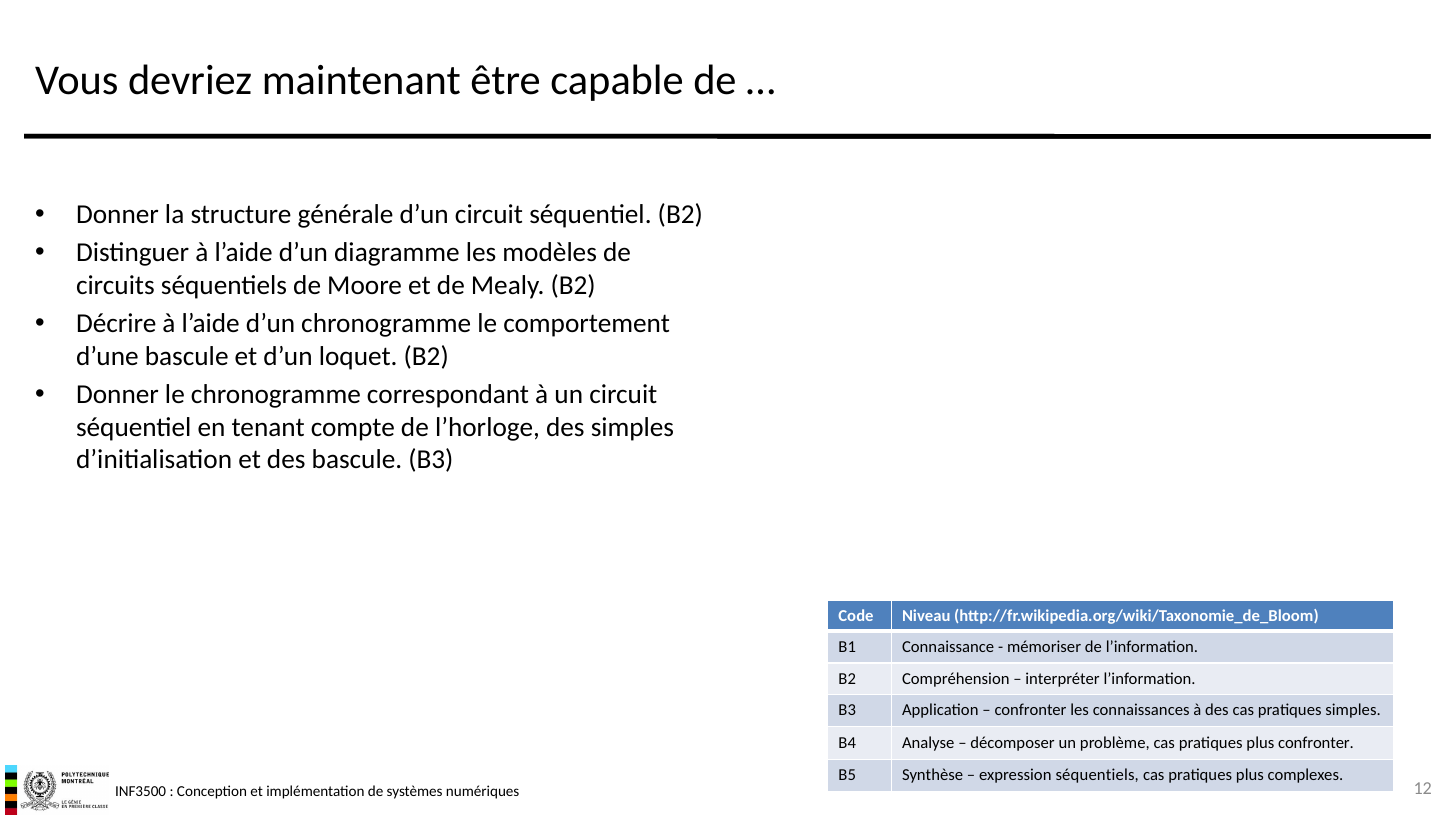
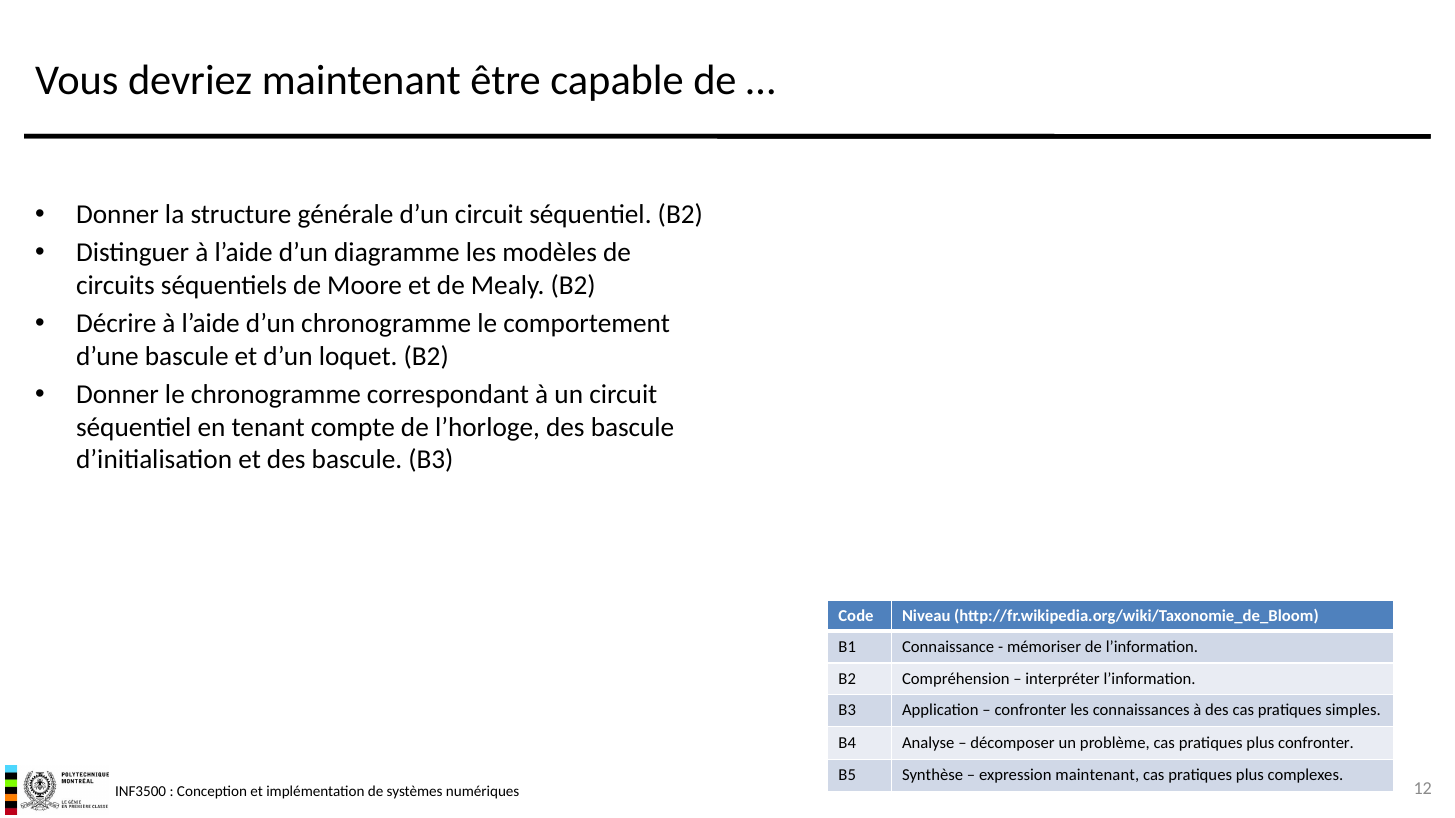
l’horloge des simples: simples -> bascule (632, 427)
expression séquentiels: séquentiels -> maintenant (1097, 776)
